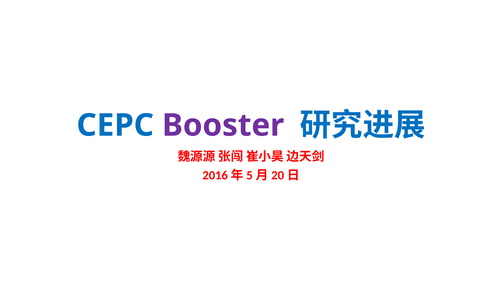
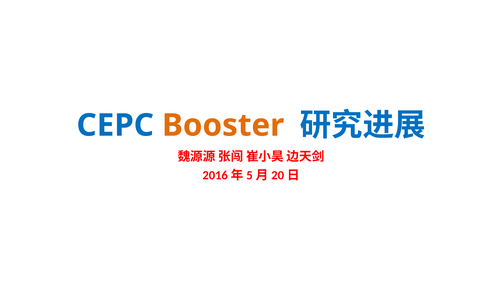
Booster colour: purple -> orange (223, 125)
